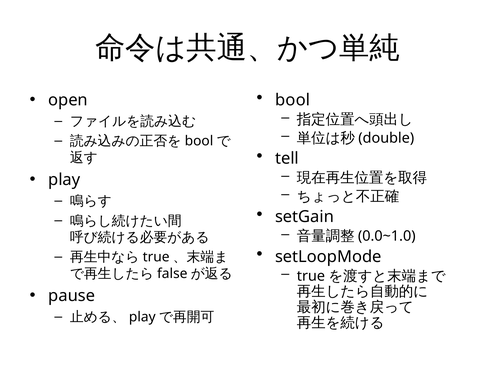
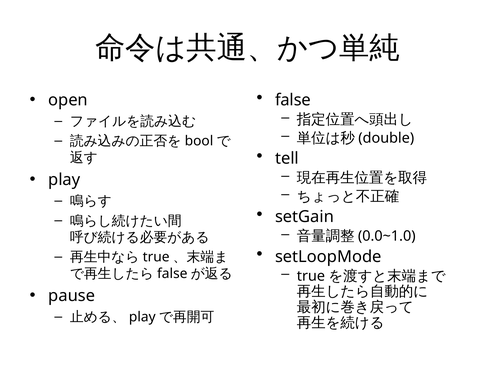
bool: bool -> false (293, 100)
